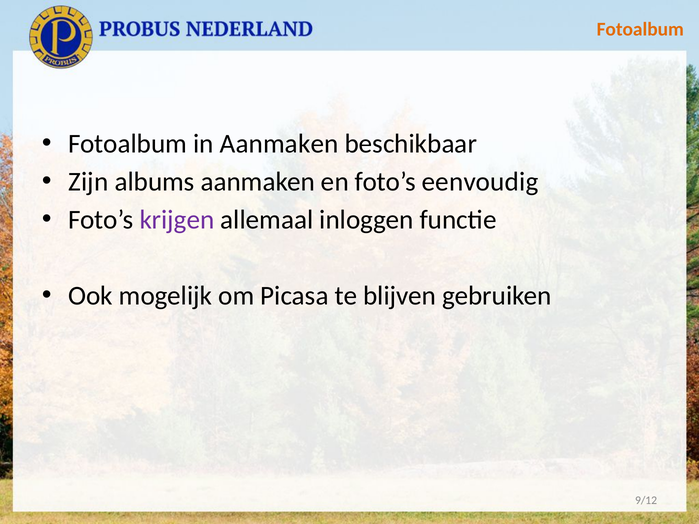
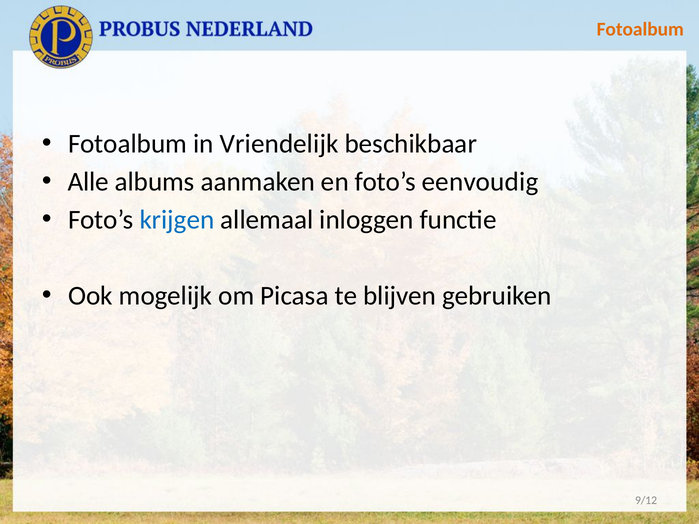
in Aanmaken: Aanmaken -> Vriendelijk (279, 144)
Zijn: Zijn -> Alle (88, 182)
krijgen colour: purple -> blue (177, 220)
